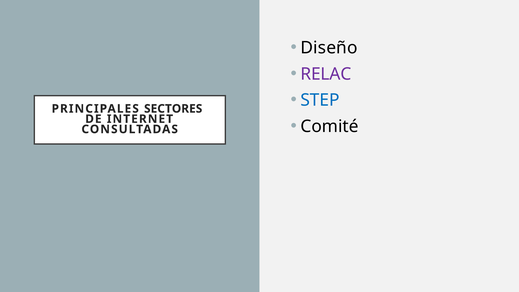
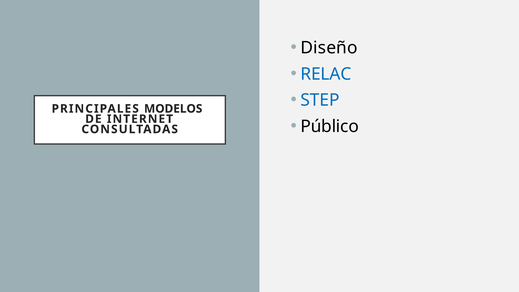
RELAC colour: purple -> blue (326, 74)
SECTORES: SECTORES -> MODELOS (173, 109)
Comité: Comité -> Público (330, 126)
